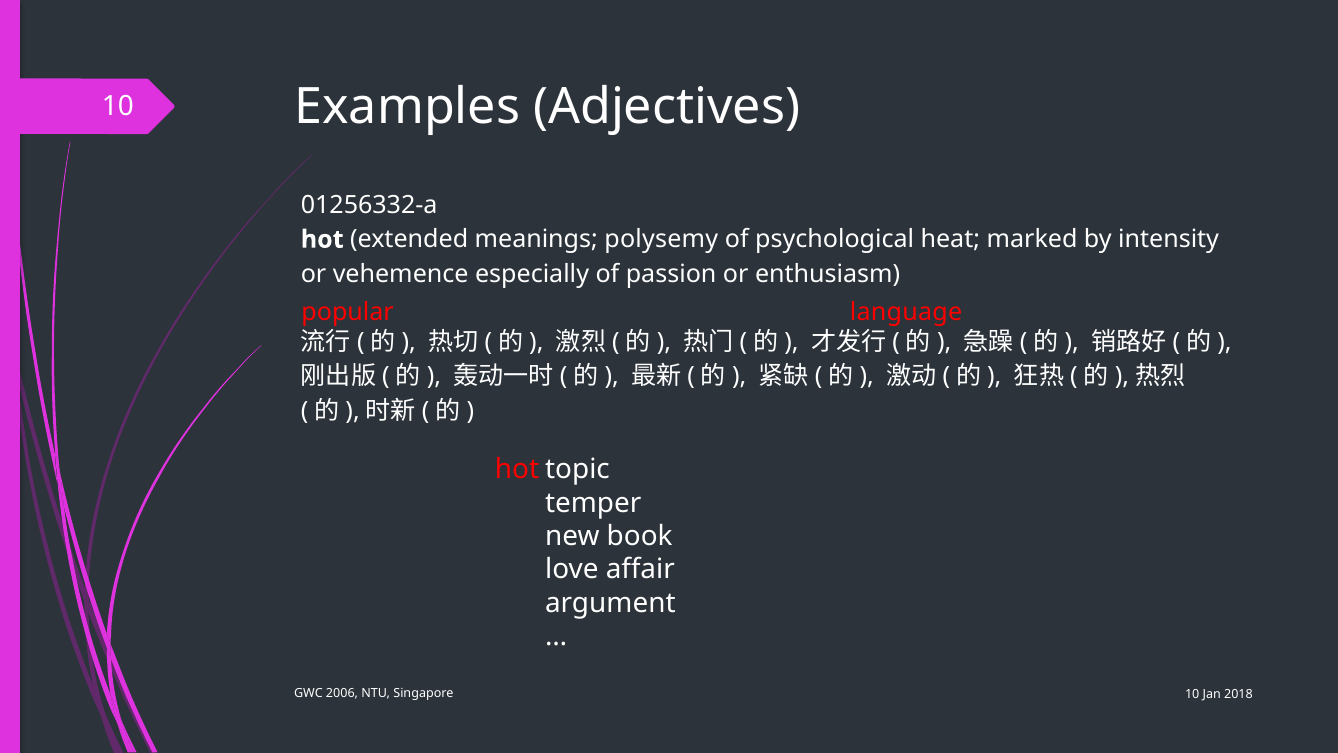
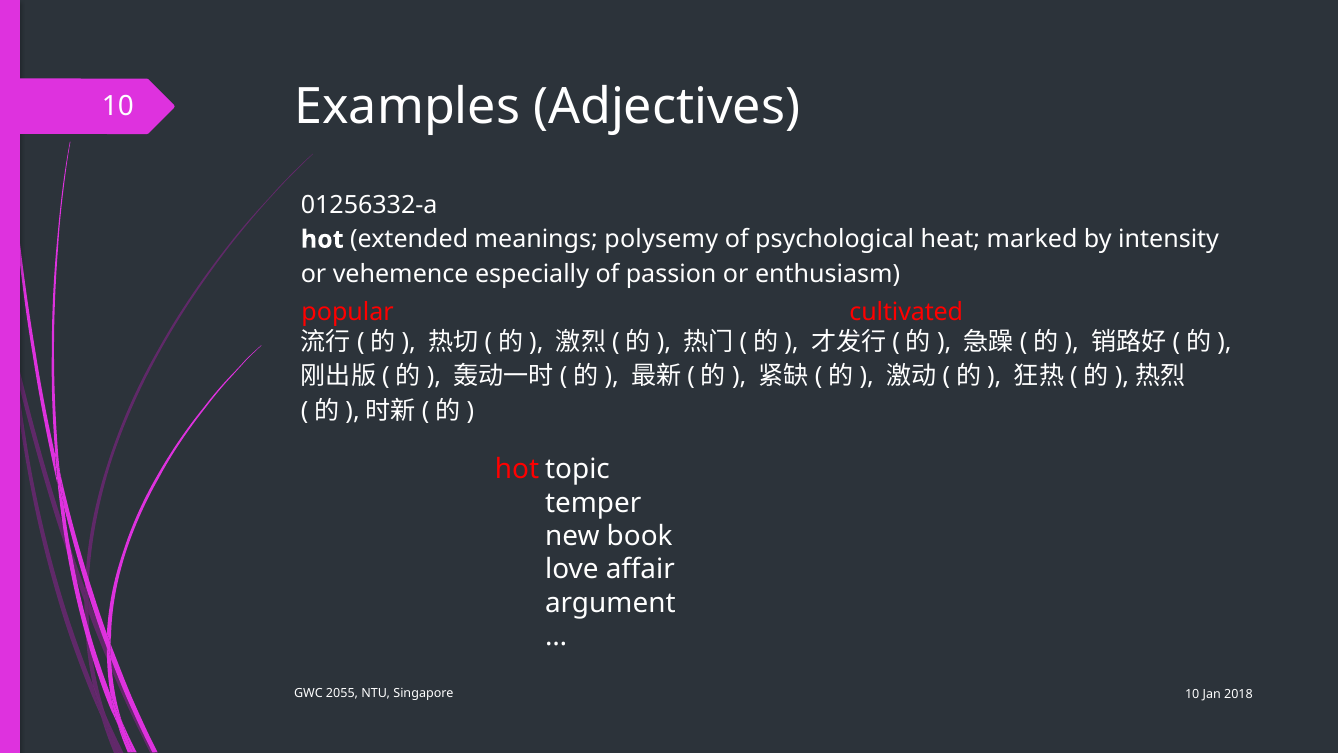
language: language -> cultivated (906, 312)
2006: 2006 -> 2055 (342, 693)
